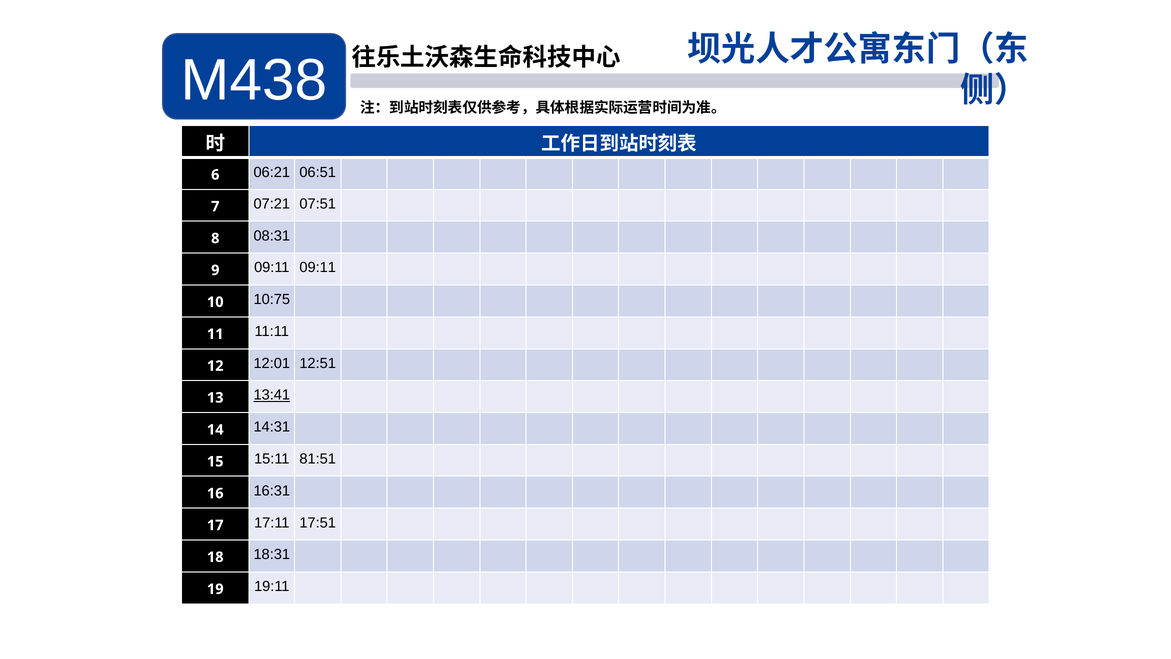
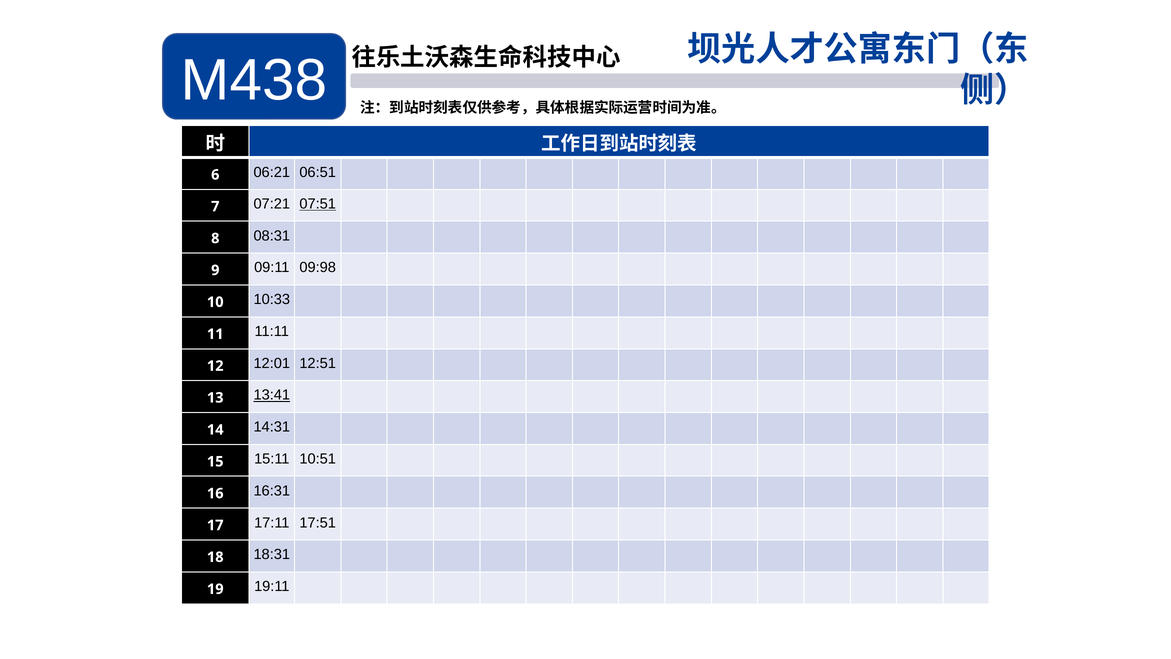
07:51 underline: none -> present (318, 204)
09:11 09:11: 09:11 -> 09:98 (318, 267)
10:75: 10:75 -> 10:33 (272, 299)
81:51: 81:51 -> 10:51 (318, 459)
